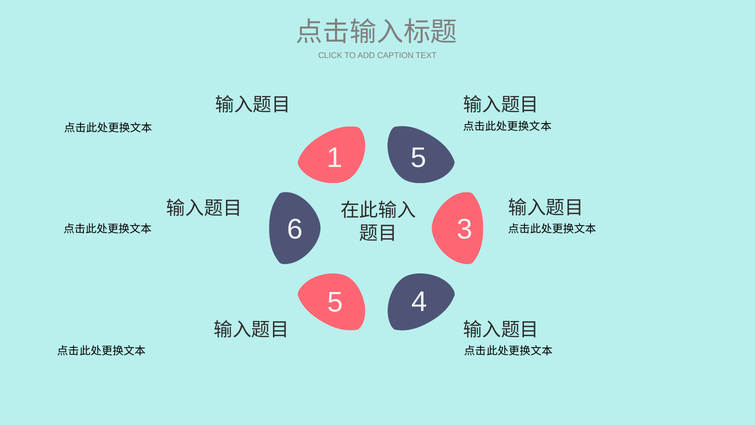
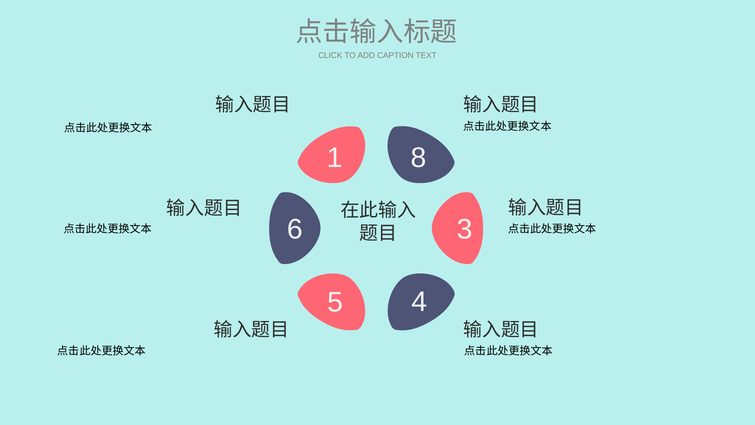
1 5: 5 -> 8 (418, 158)
